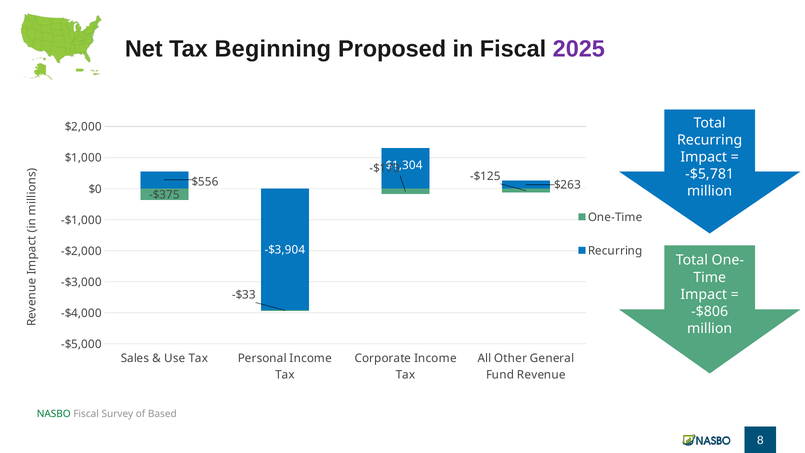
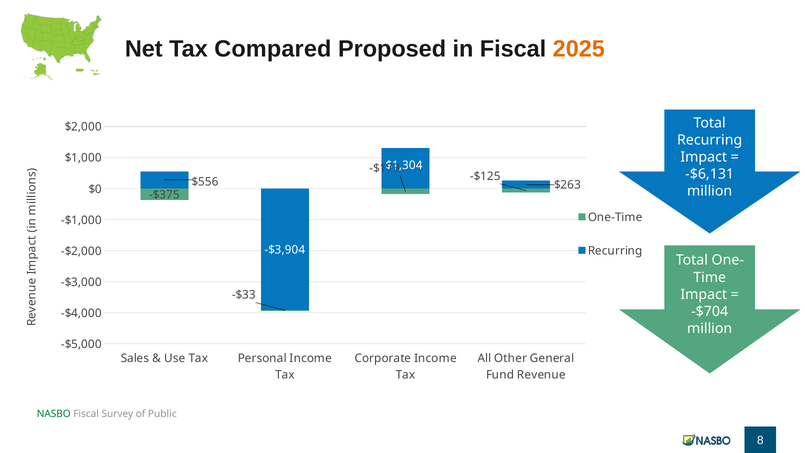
Beginning: Beginning -> Compared (273, 49)
2025 colour: purple -> orange (579, 49)
-$5,781: -$5,781 -> -$6,131 (710, 174)
-$806: -$806 -> -$704 (710, 311)
Based: Based -> Public (162, 414)
